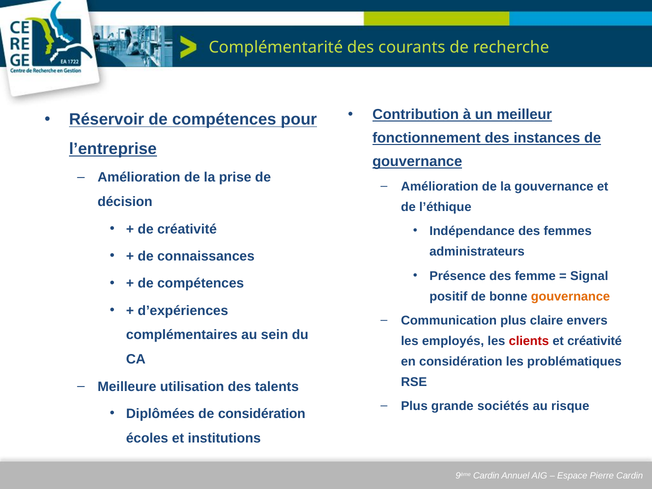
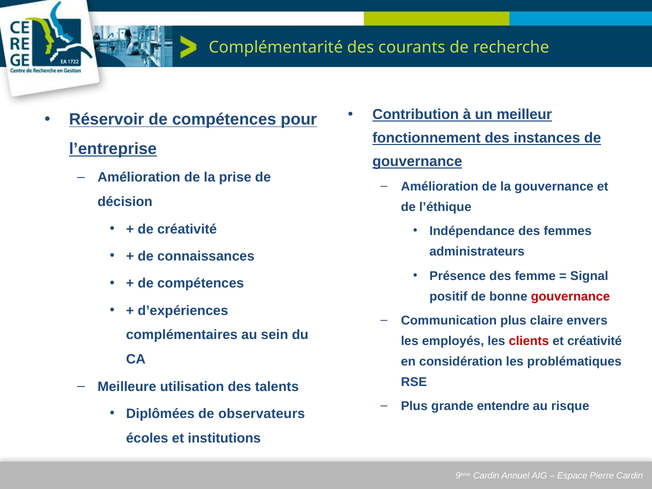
gouvernance colour: orange -> red (570, 296)
sociétés: sociétés -> entendre (503, 406)
de considération: considération -> observateurs (262, 414)
